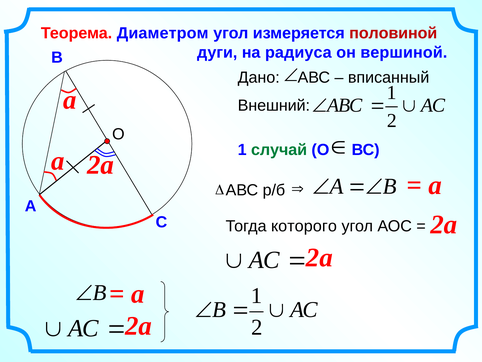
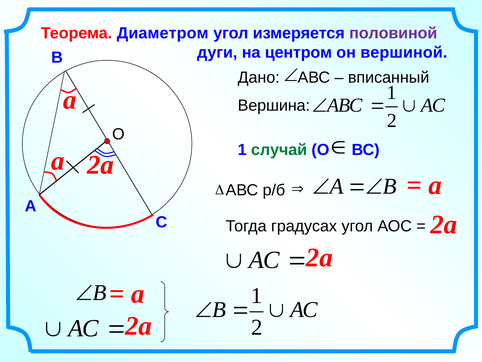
половиной colour: red -> purple (393, 33)
радиуса: радиуса -> центром (298, 52)
Внешний: Внешний -> Вершина (274, 105)
которого: которого -> градусах (304, 226)
